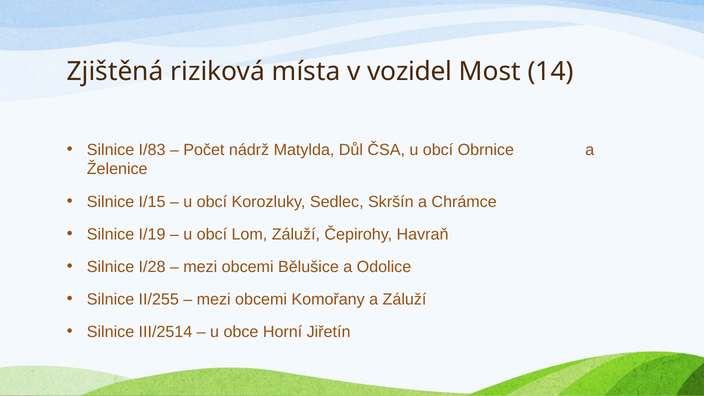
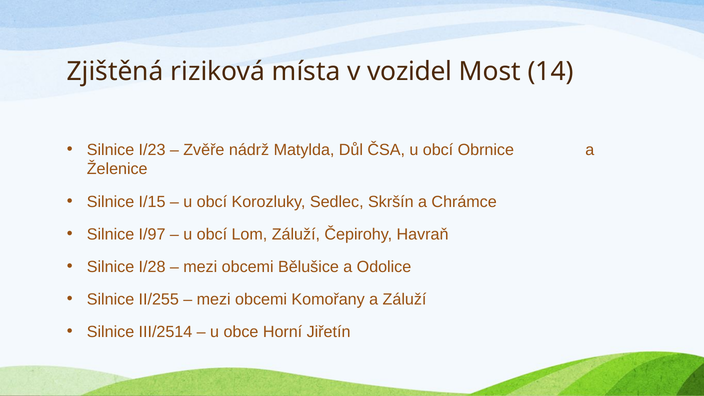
I/83: I/83 -> I/23 (152, 150)
Počet: Počet -> Zvěře (204, 150)
I/19: I/19 -> I/97 (152, 234)
